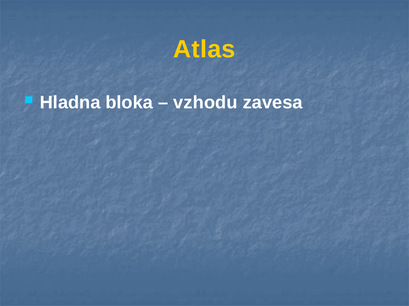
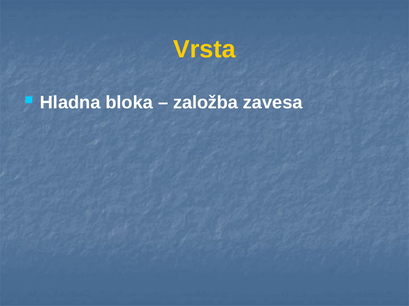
Atlas: Atlas -> Vrsta (204, 49)
vzhodu: vzhodu -> založba (206, 103)
